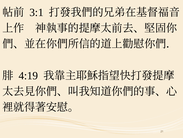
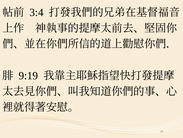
3:1: 3:1 -> 3:4 (36, 12)
4:19: 4:19 -> 9:19 (28, 75)
